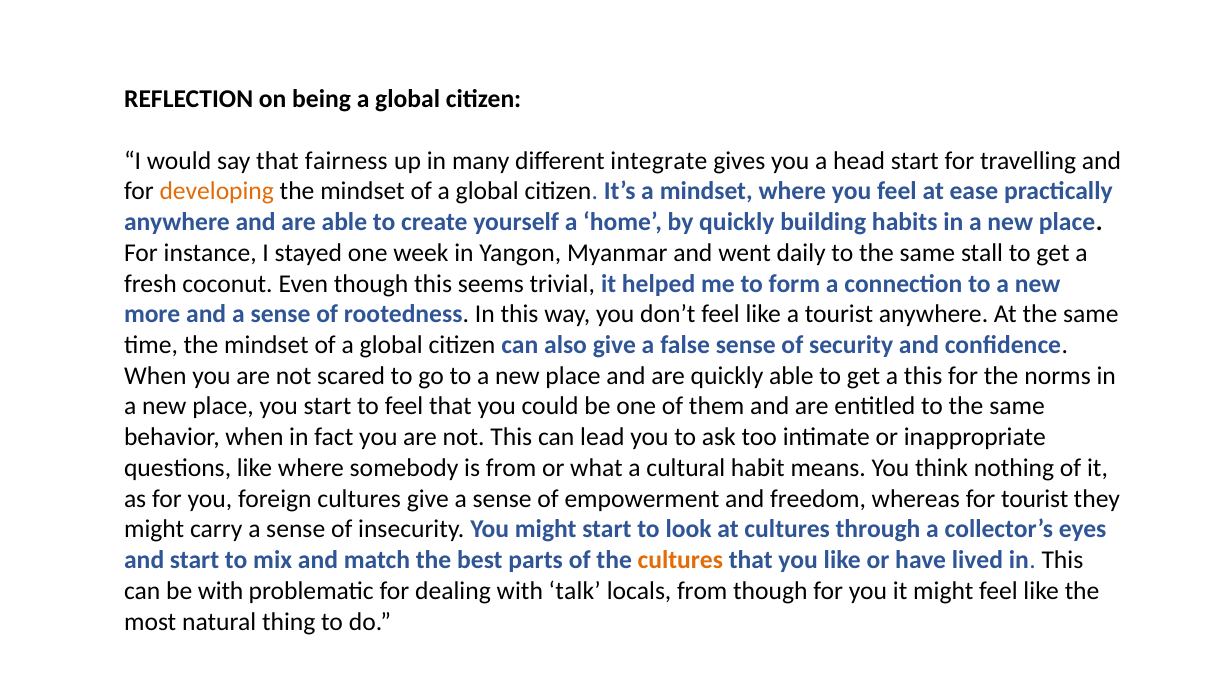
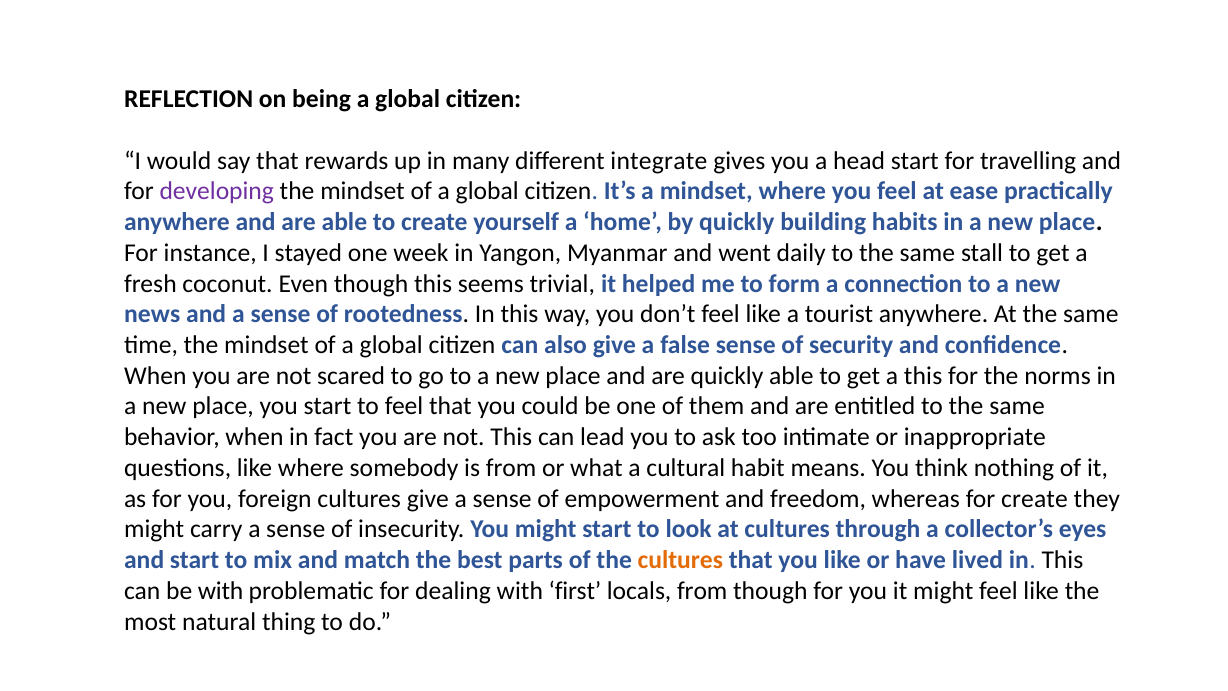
fairness: fairness -> rewards (347, 161)
developing colour: orange -> purple (217, 191)
more: more -> news (152, 314)
for tourist: tourist -> create (1034, 499)
talk: talk -> first (575, 591)
